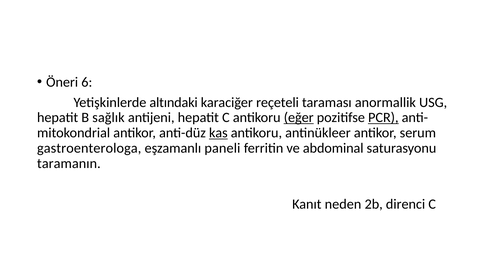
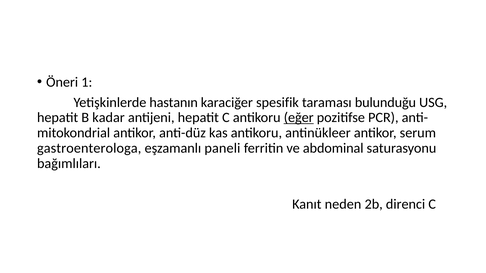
6: 6 -> 1 (87, 82)
altındaki: altındaki -> hastanın (174, 102)
reçeteli: reçeteli -> spesifik (277, 102)
anormallik: anormallik -> bulunduğu (385, 102)
sağlık: sağlık -> kadar (109, 118)
PCR underline: present -> none (383, 118)
kas underline: present -> none (218, 133)
taramanın: taramanın -> bağımlıları (69, 164)
